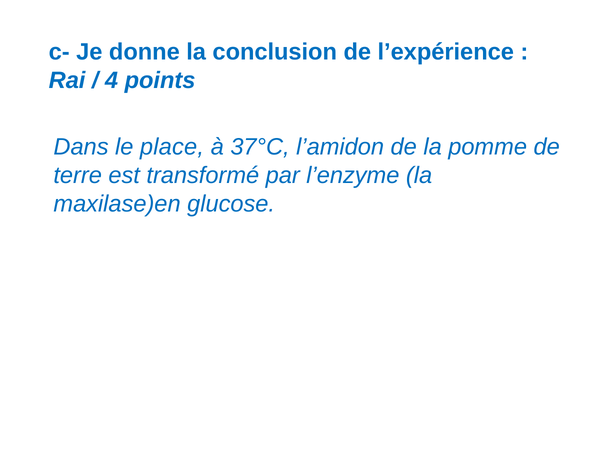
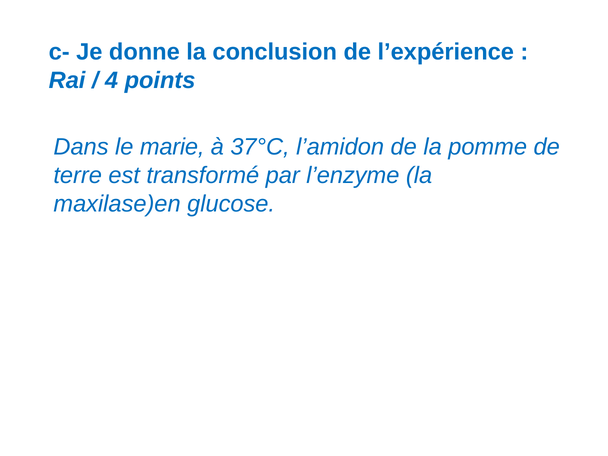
place: place -> marie (172, 147)
